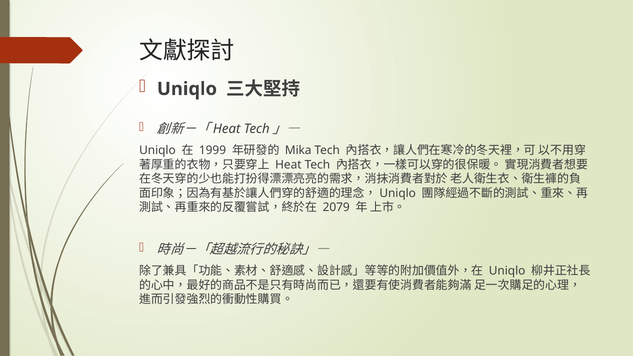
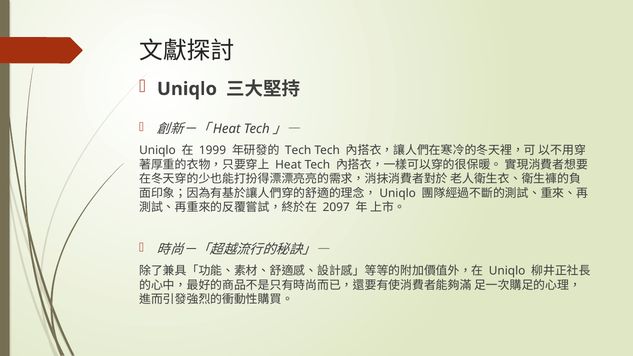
Mika: Mika -> Tech (298, 151)
2079: 2079 -> 2097 (336, 208)
